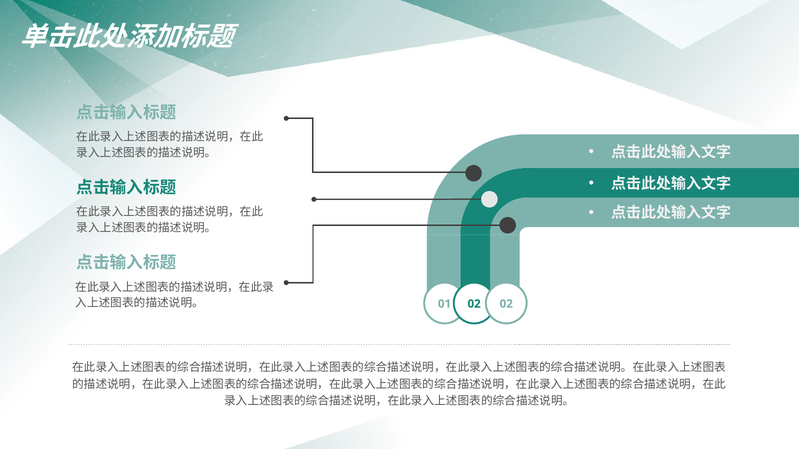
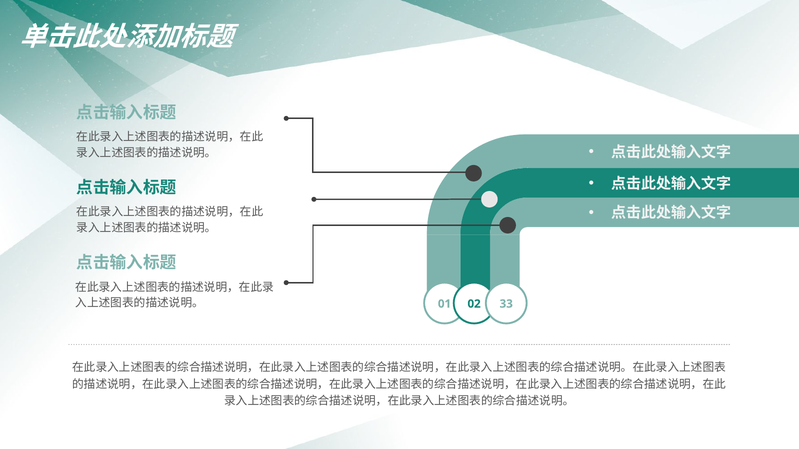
02 02: 02 -> 33 (506, 304)
